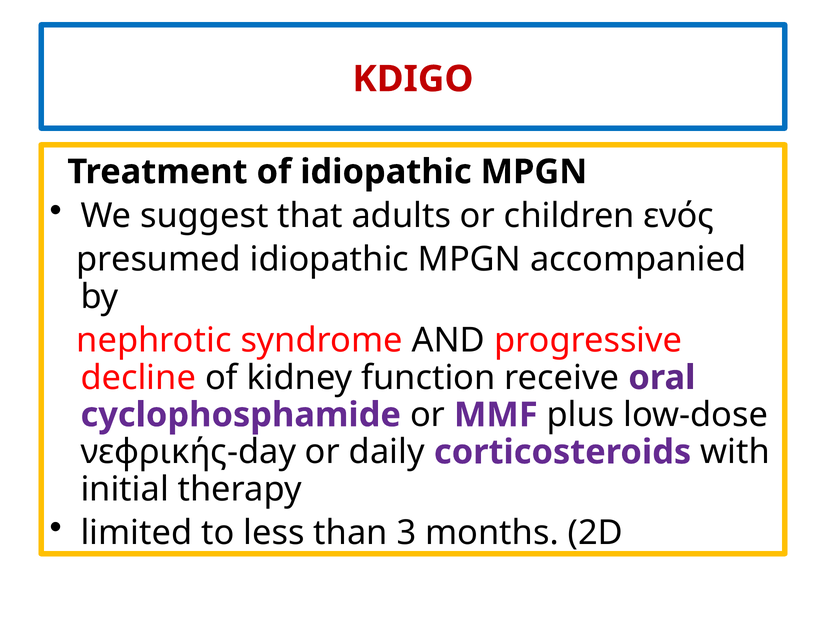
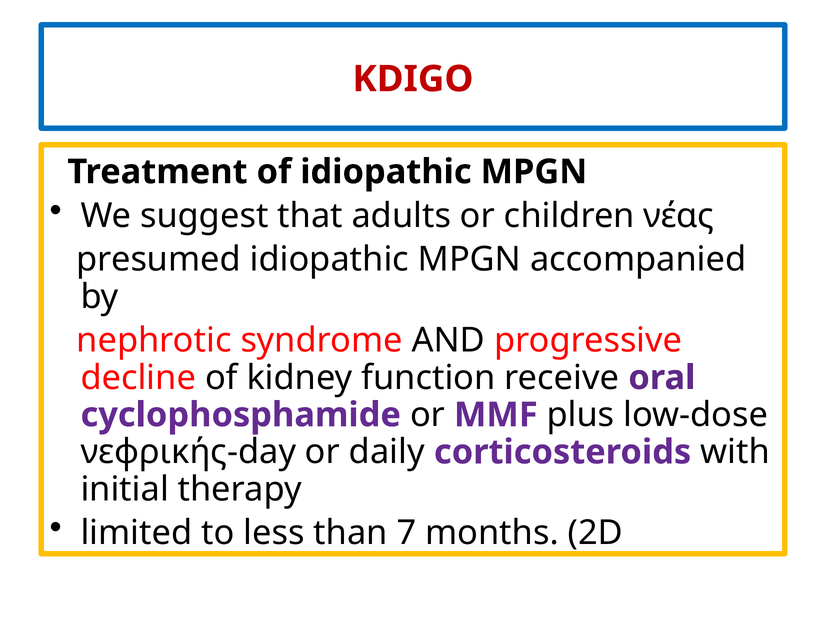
ενός: ενός -> νέας (679, 216)
3: 3 -> 7 (406, 533)
